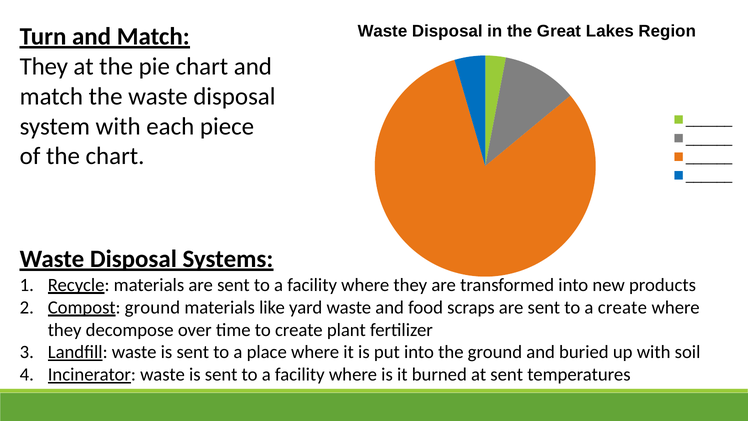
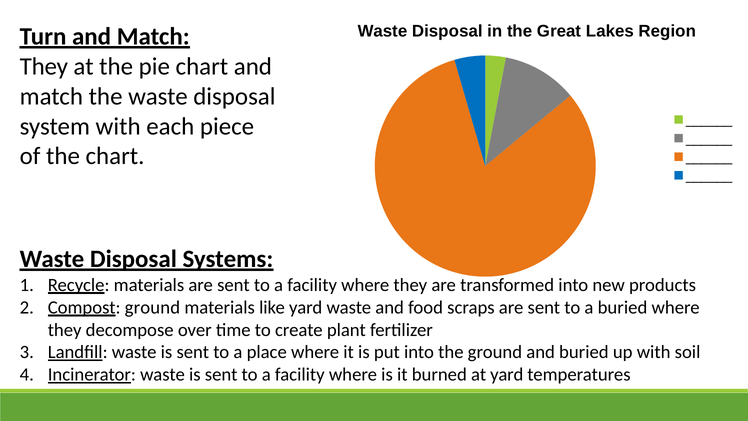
a create: create -> buried (622, 307)
at sent: sent -> yard (507, 375)
